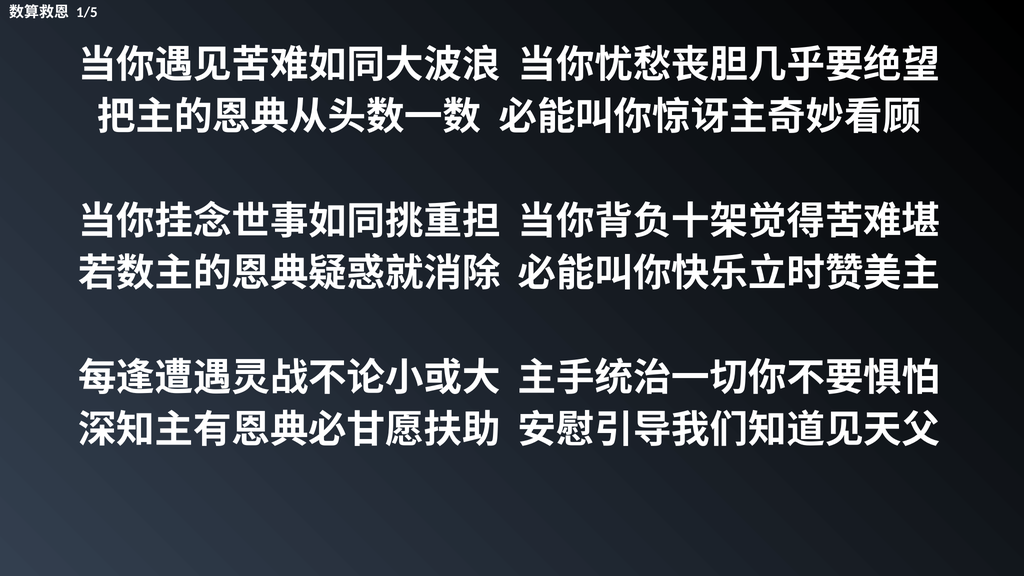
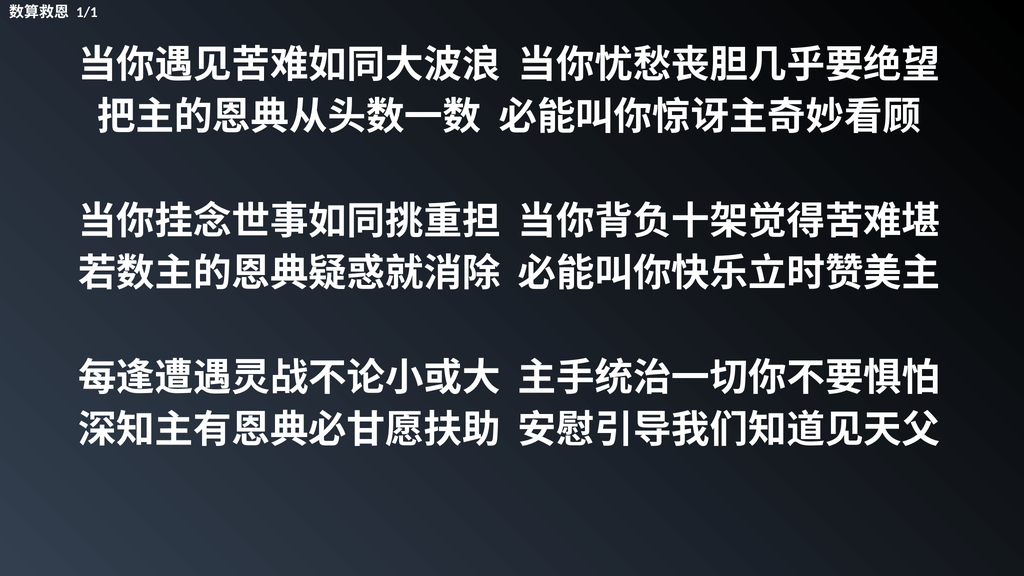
1/5: 1/5 -> 1/1 (87, 13)
